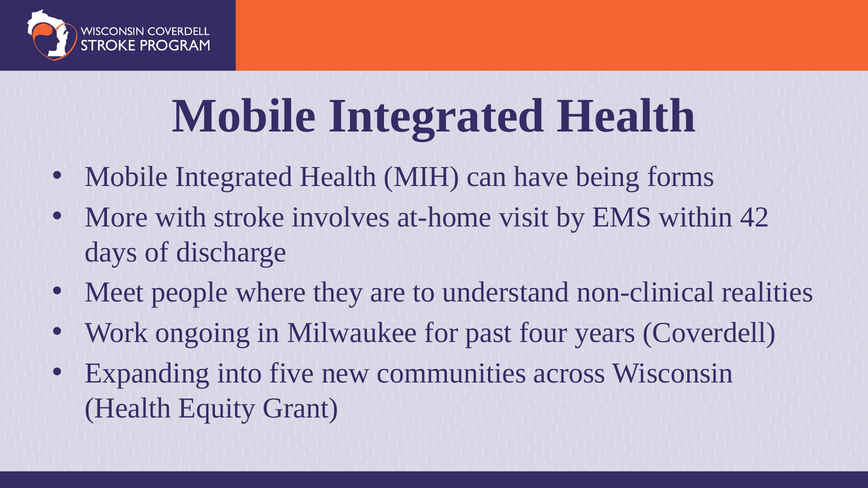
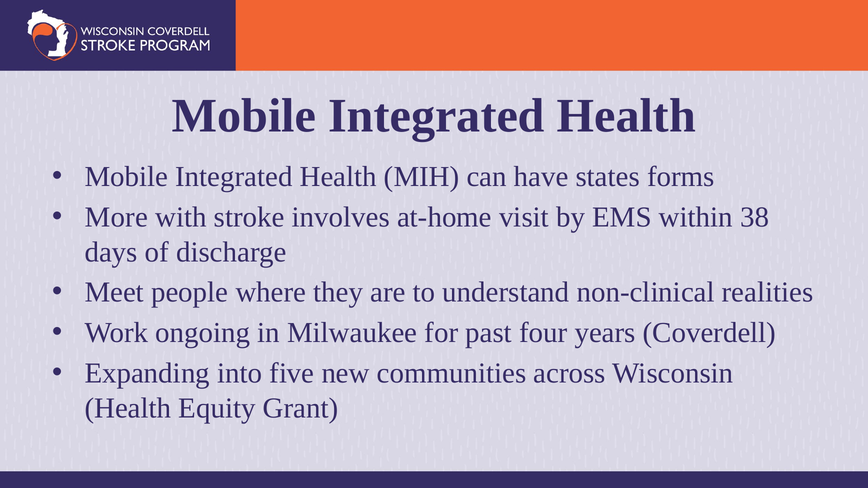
being: being -> states (608, 177)
42: 42 -> 38 (755, 217)
